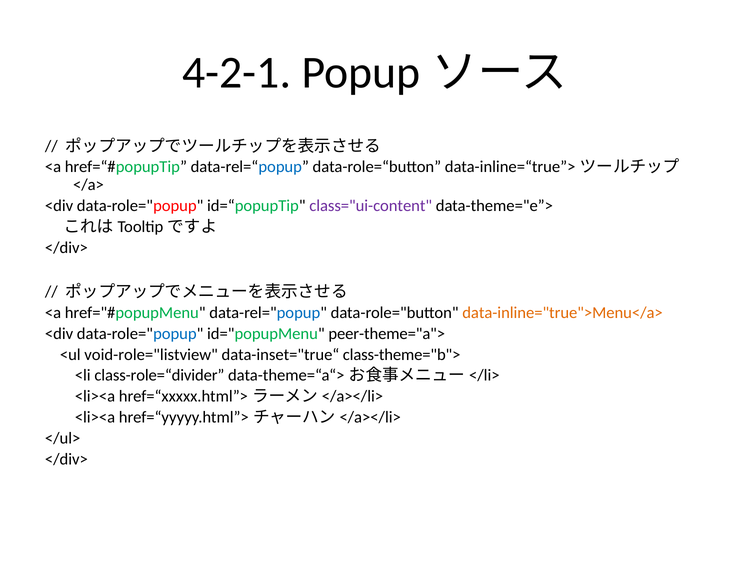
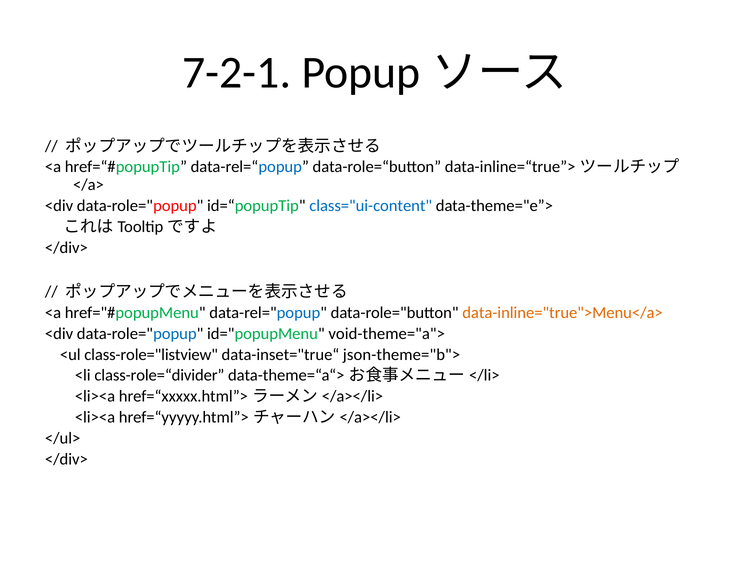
4-2-1: 4-2-1 -> 7-2-1 (237, 73)
class="ui-content colour: purple -> blue (371, 206)
peer-theme="a">: peer-theme="a"> -> void-theme="a"> (387, 333)
void-role="listview: void-role="listview -> class-role="listview (151, 354)
class-theme="b">: class-theme="b"> -> json-theme="b"> (402, 354)
